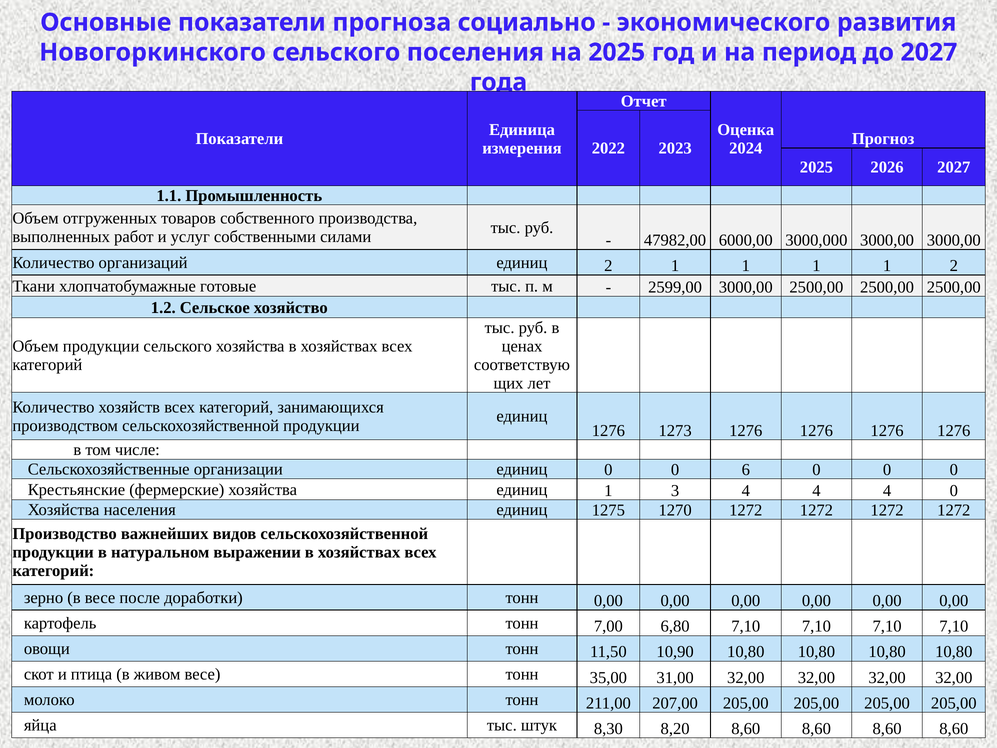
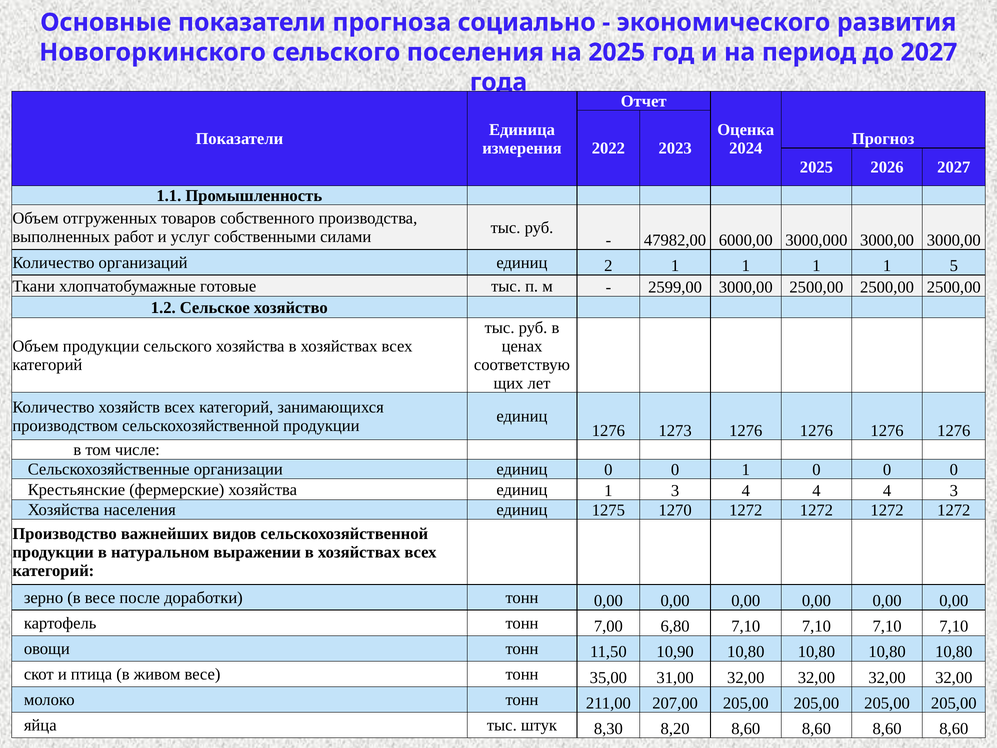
1 2: 2 -> 5 (954, 266)
0 6: 6 -> 1 (746, 470)
4 0: 0 -> 3 (954, 490)
